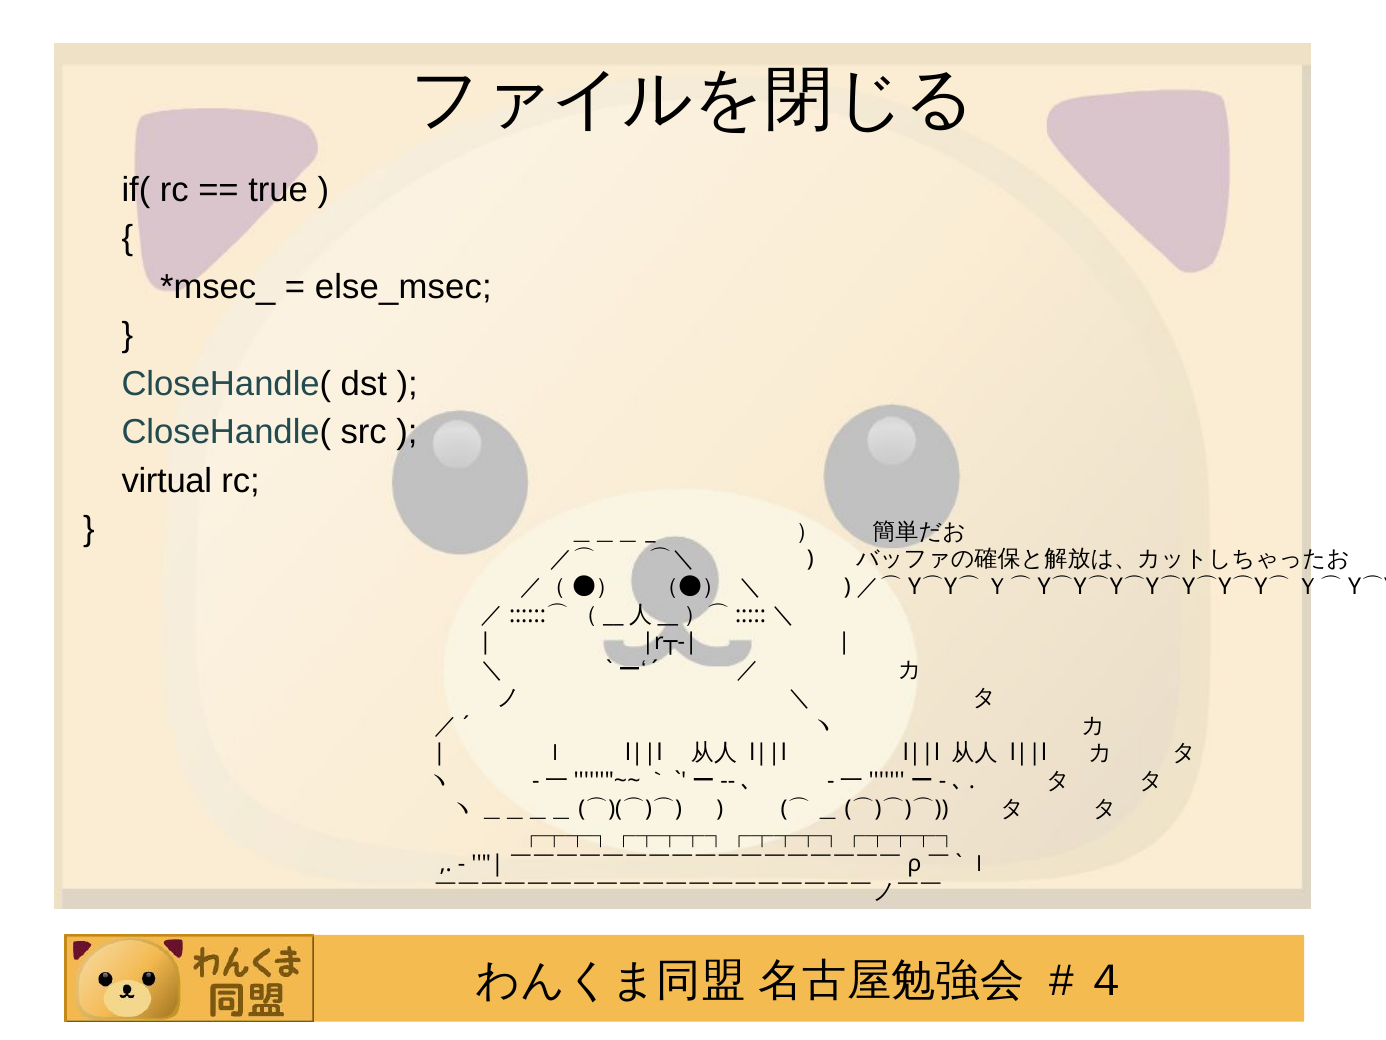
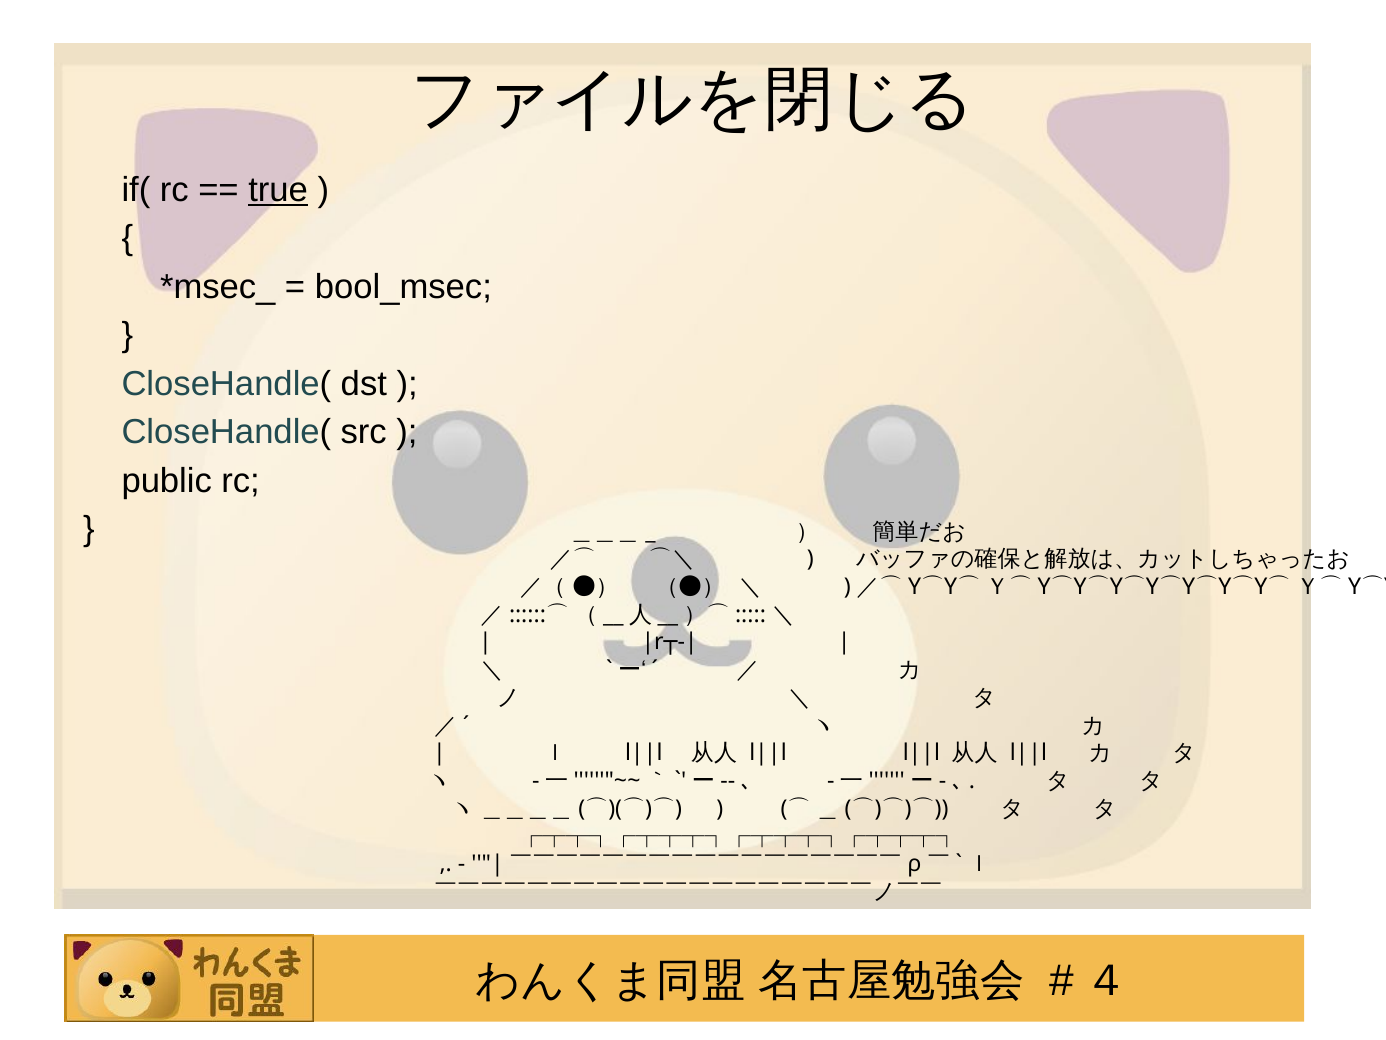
true underline: none -> present (278, 190)
else_msec: else_msec -> bool_msec (403, 287)
virtual: virtual -> public (167, 481)
